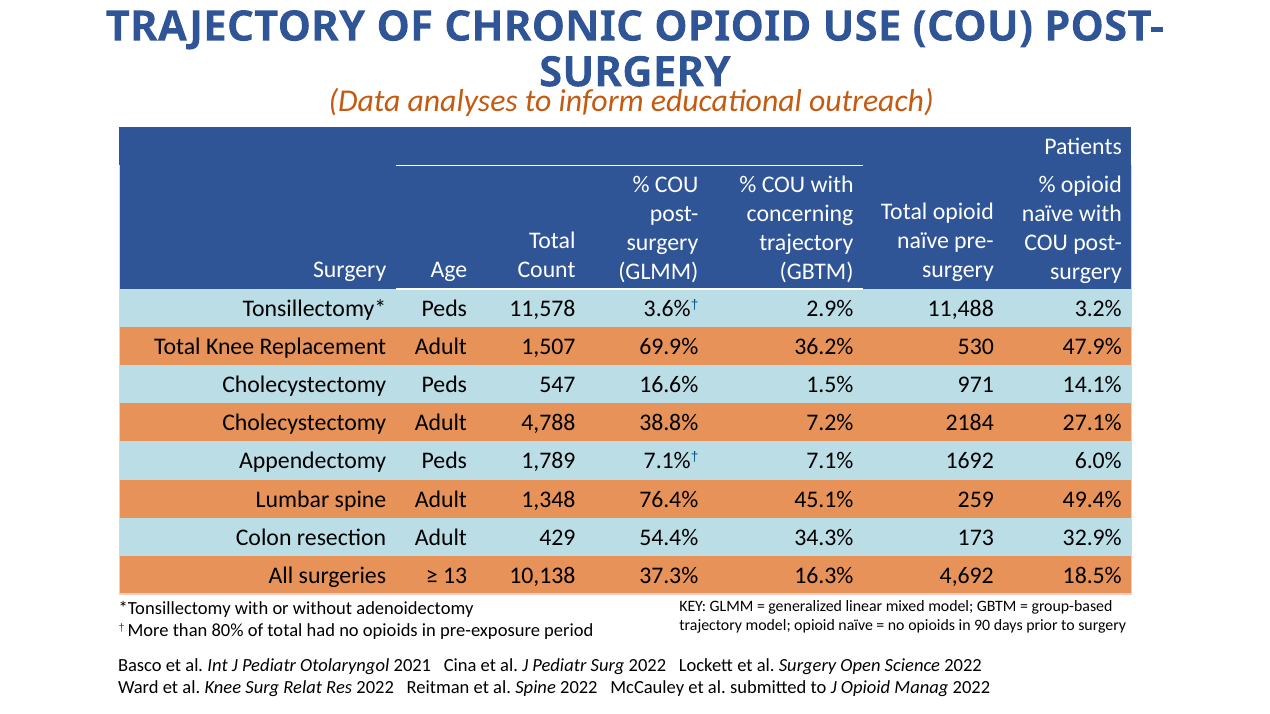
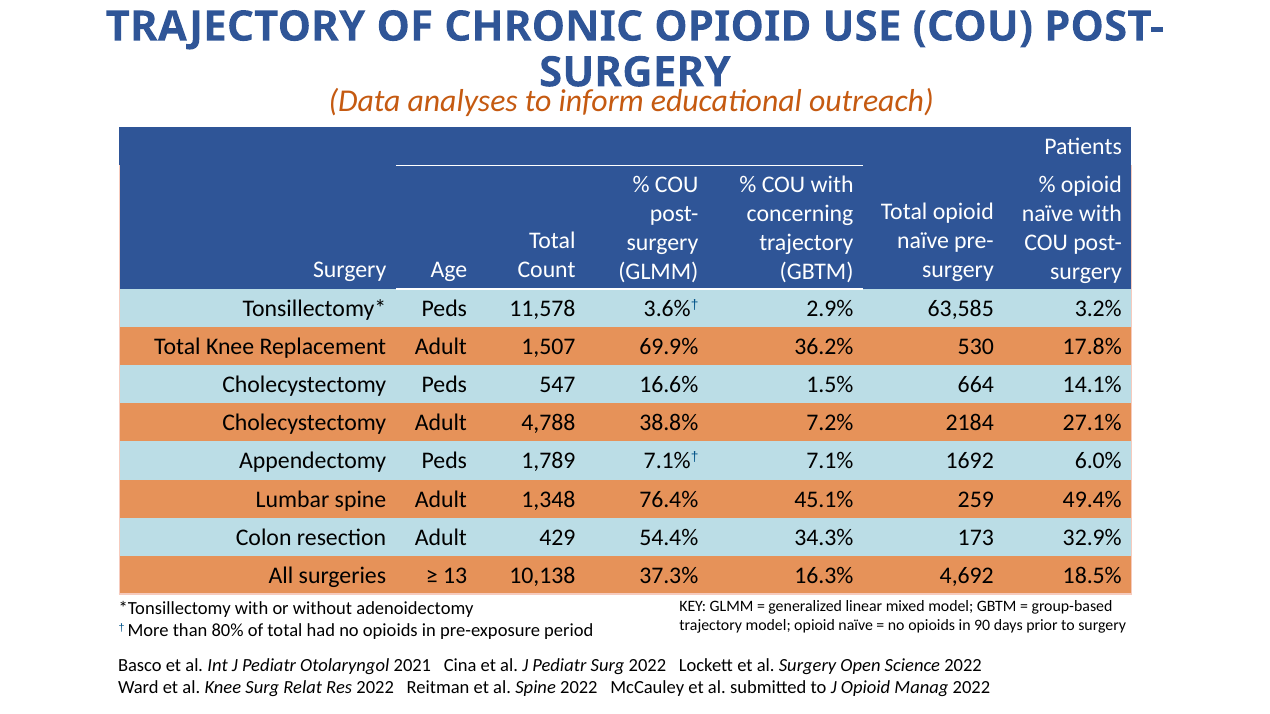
11,488: 11,488 -> 63,585 (961, 309)
47.9%: 47.9% -> 17.8% (1092, 347)
971: 971 -> 664 (976, 385)
